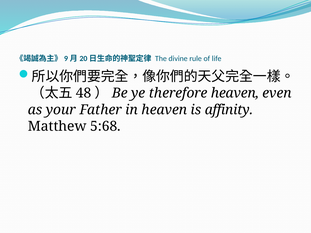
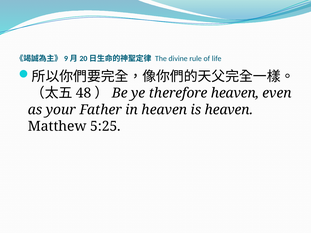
is affinity: affinity -> heaven (229, 110)
5:68: 5:68 -> 5:25 (105, 126)
